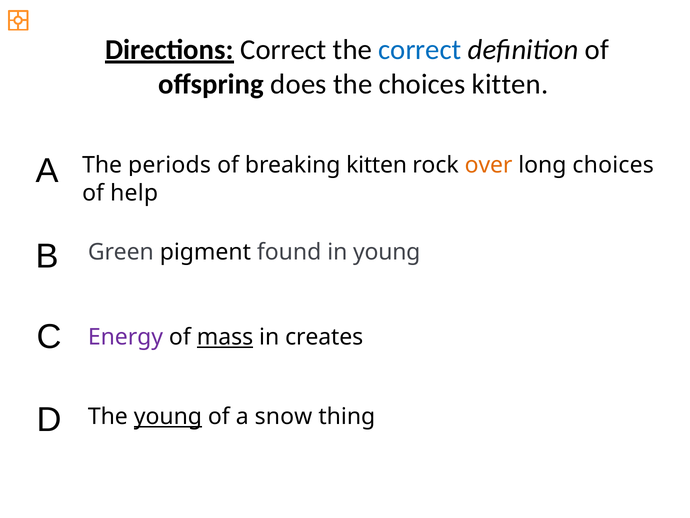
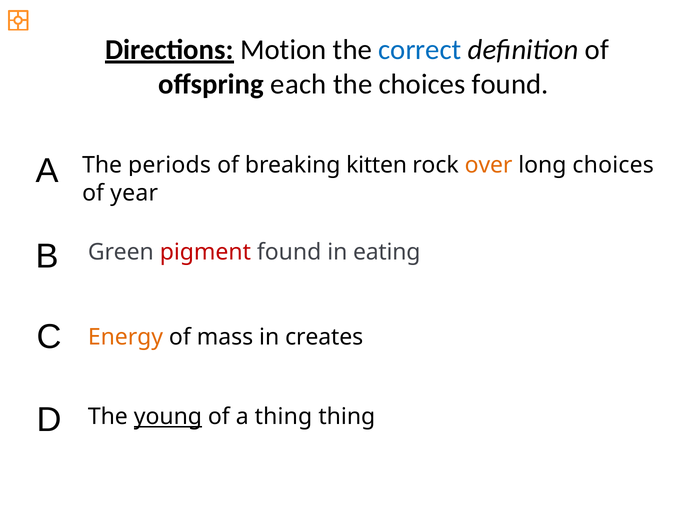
Directions Correct: Correct -> Motion (283, 50)
does: does -> each (299, 84)
choices kitten: kitten -> found (510, 84)
help: help -> year (134, 193)
pigment colour: black -> red (205, 252)
in young: young -> eating (387, 252)
Energy colour: purple -> orange (125, 337)
mass underline: present -> none (225, 337)
a snow: snow -> thing (283, 416)
